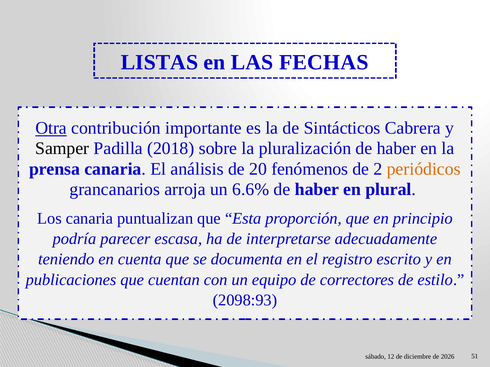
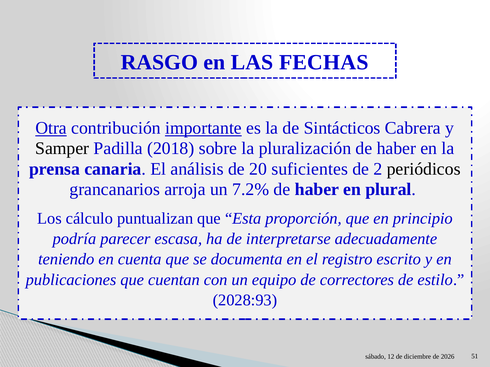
LISTAS: LISTAS -> RASGO (159, 62)
importante underline: none -> present (203, 128)
fenómenos: fenómenos -> suficientes (310, 169)
periódicos colour: orange -> black (424, 169)
6.6%: 6.6% -> 7.2% (251, 190)
Los canaria: canaria -> cálculo (89, 219)
2098:93: 2098:93 -> 2028:93 (245, 300)
